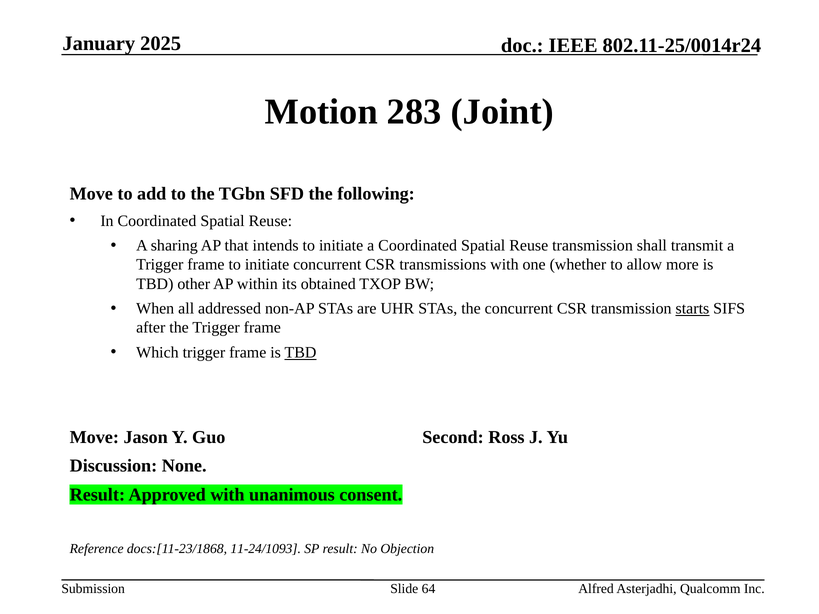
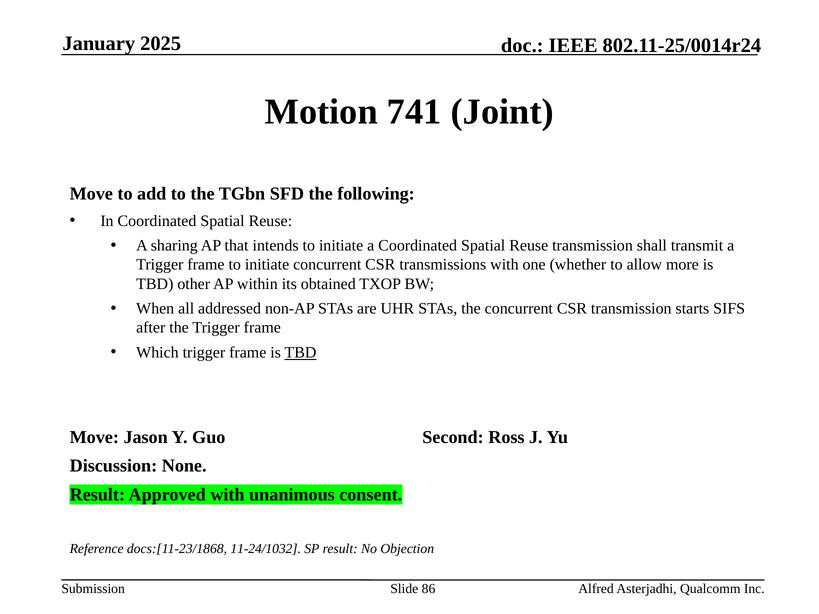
283: 283 -> 741 (414, 112)
starts underline: present -> none (692, 309)
11-24/1093: 11-24/1093 -> 11-24/1032 (266, 549)
64: 64 -> 86 (429, 589)
